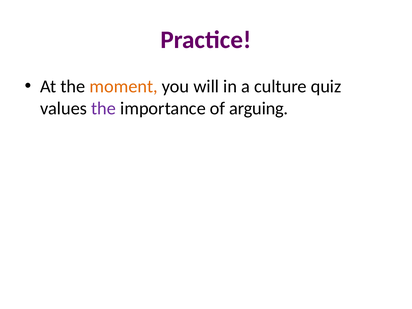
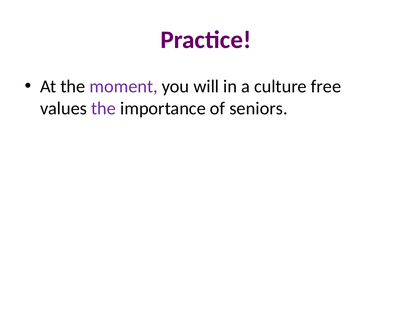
moment colour: orange -> purple (124, 86)
quiz: quiz -> free (326, 86)
arguing: arguing -> seniors (259, 108)
